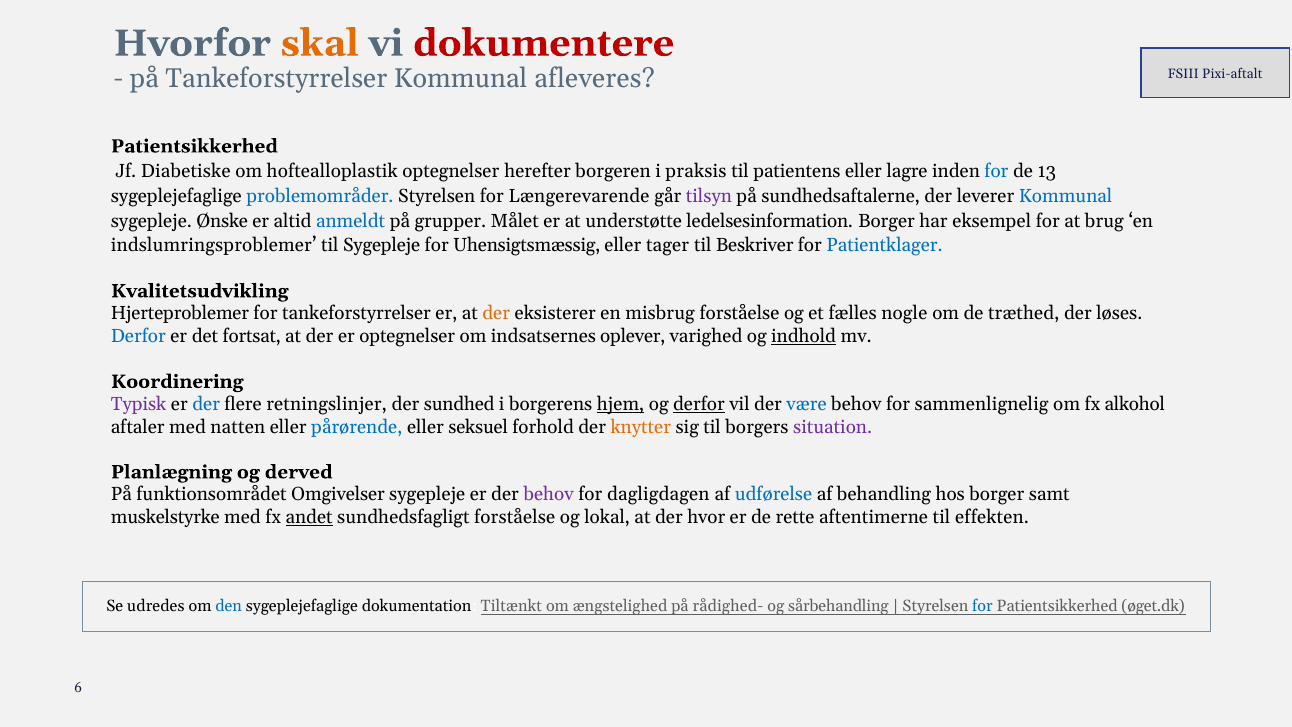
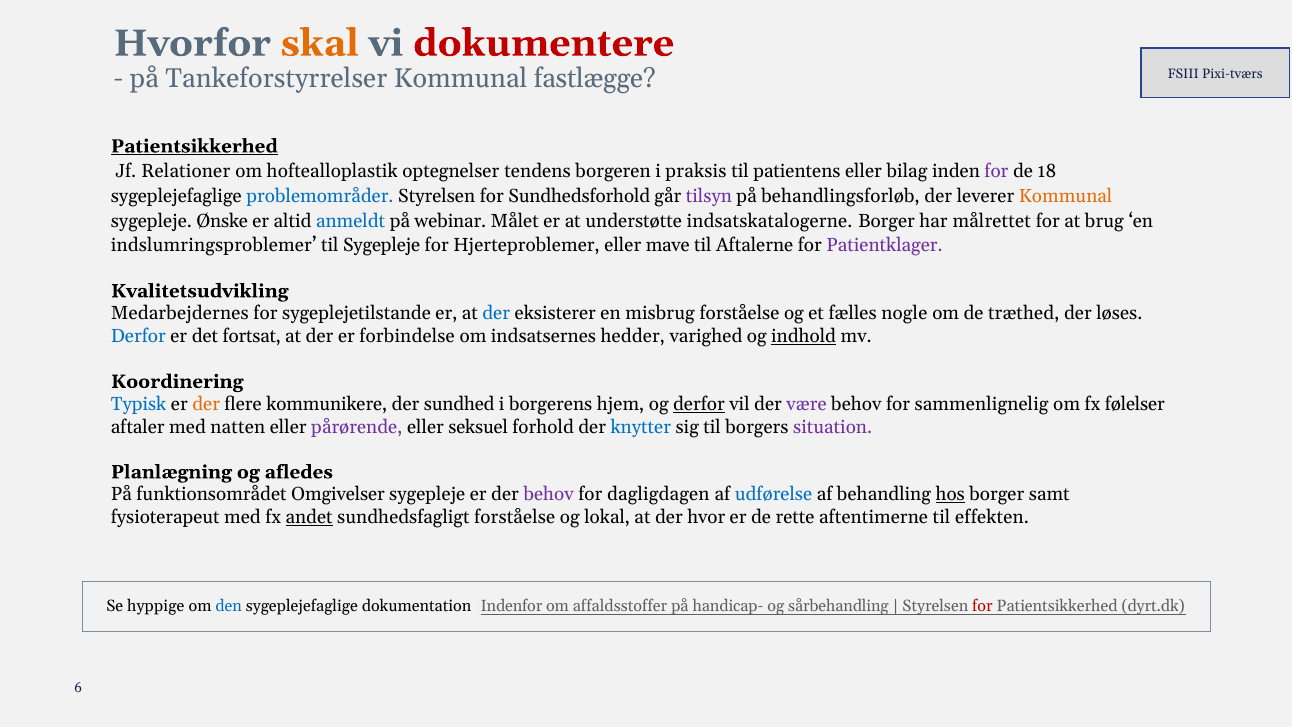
Pixi-aftalt: Pixi-aftalt -> Pixi-tværs (1232, 74)
afleveres: afleveres -> fastlægge (595, 78)
Patientsikkerhed underline: none -> present (194, 146)
Diabetiske: Diabetiske -> Relationer (186, 171)
herefter: herefter -> tendens (538, 171)
lagre: lagre -> bilag (907, 171)
for colour: blue -> purple (996, 171)
13: 13 -> 18 (1047, 171)
Længerevarende: Længerevarende -> Sundhedsforhold (579, 196)
sundhedsaftalerne: sundhedsaftalerne -> behandlingsforløb (841, 196)
Kommunal colour: blue -> orange (1066, 196)
grupper: grupper -> webinar (450, 221)
ledelsesinformation: ledelsesinformation -> indsatskatalogerne (770, 221)
eksempel: eksempel -> målrettet (992, 221)
Uhensigtsmæssig: Uhensigtsmæssig -> Hjerteproblemer (527, 246)
tager: tager -> mave (668, 246)
Beskriver: Beskriver -> Aftalerne (755, 246)
Patientklager colour: blue -> purple (885, 246)
Hjerteproblemer: Hjerteproblemer -> Medarbejdernes (180, 314)
for tankeforstyrrelser: tankeforstyrrelser -> sygeplejetilstande (357, 314)
der colour: orange -> blue (496, 314)
er optegnelser: optegnelser -> forbindelse (407, 336)
oplever: oplever -> hedder (633, 336)
Typisk colour: purple -> blue (139, 404)
der colour: blue -> orange (206, 404)
retningslinjer: retningslinjer -> kommunikere (327, 404)
hjem underline: present -> none (621, 404)
være colour: blue -> purple (807, 404)
alkohol: alkohol -> følelser (1135, 404)
pårørende colour: blue -> purple (357, 427)
knytter colour: orange -> blue (641, 427)
derved: derved -> afledes (299, 472)
hos underline: none -> present (950, 495)
muskelstyrke: muskelstyrke -> fysioterapeut (165, 517)
udredes: udredes -> hyppige (156, 606)
Tiltænkt: Tiltænkt -> Indenfor (511, 606)
ængstelighed: ængstelighed -> affaldsstoffer (620, 606)
rådighed-: rådighed- -> handicap- (728, 606)
for colour: blue -> red (982, 606)
øget.dk: øget.dk -> dyrt.dk (1153, 606)
